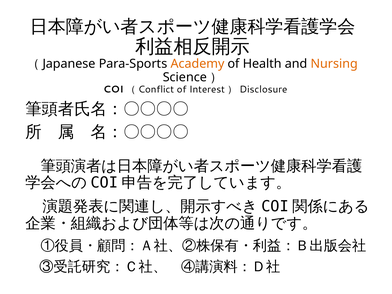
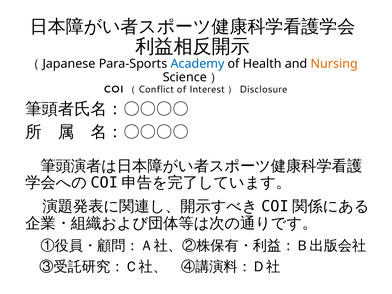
Academy colour: orange -> blue (197, 64)
